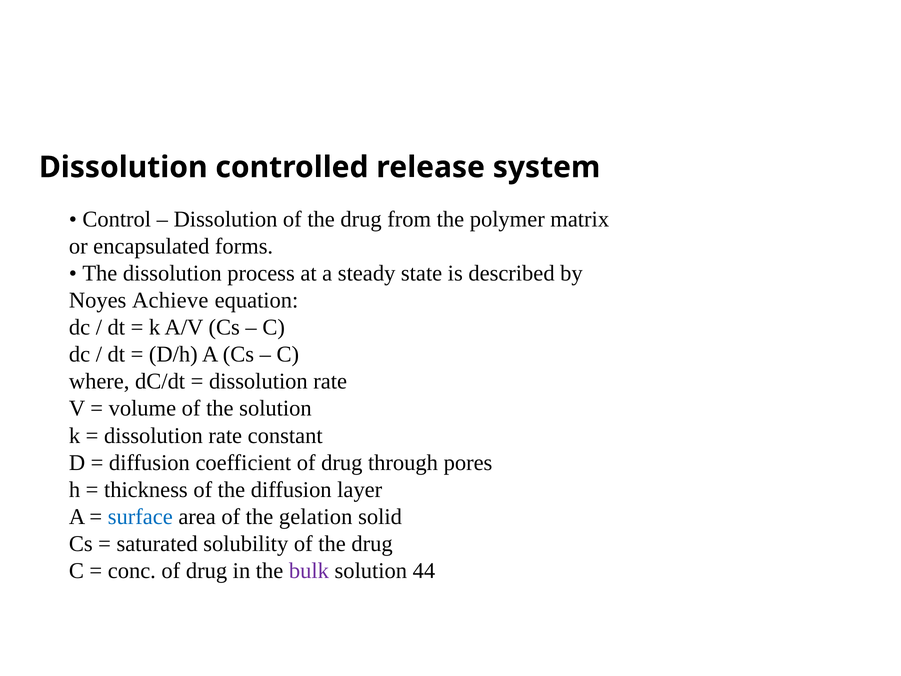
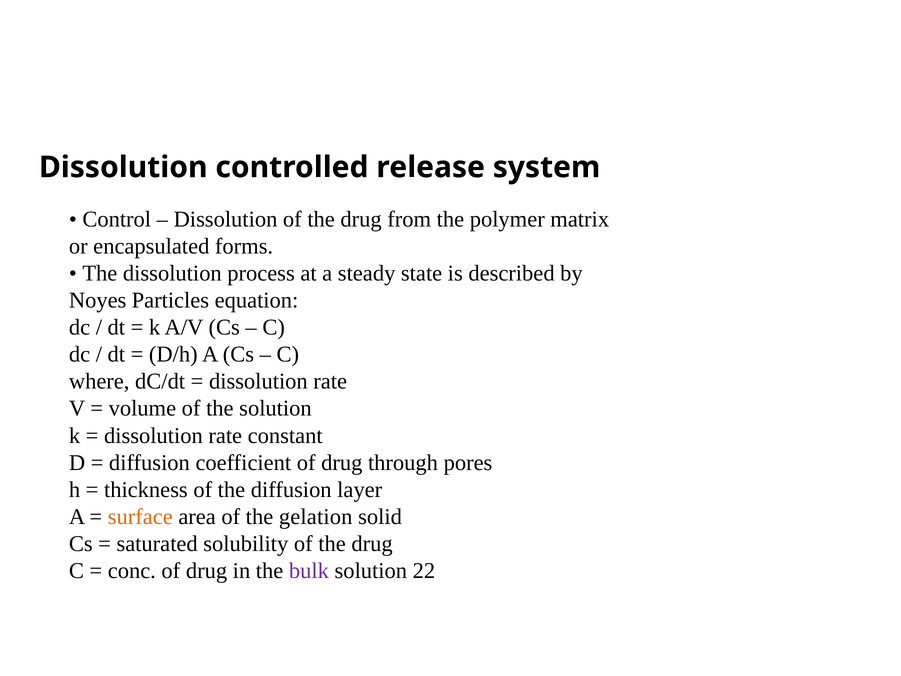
Achieve: Achieve -> Particles (170, 300)
surface colour: blue -> orange (140, 517)
44: 44 -> 22 (424, 571)
